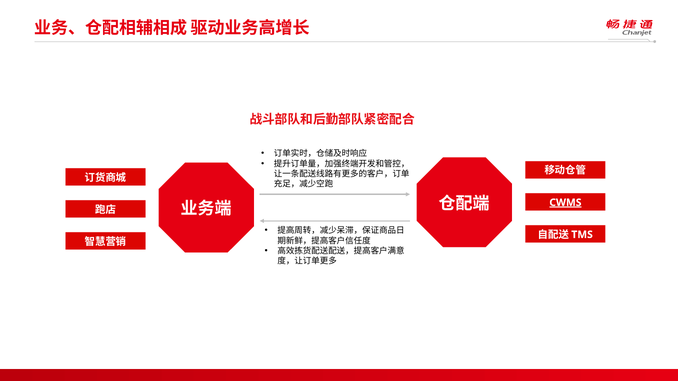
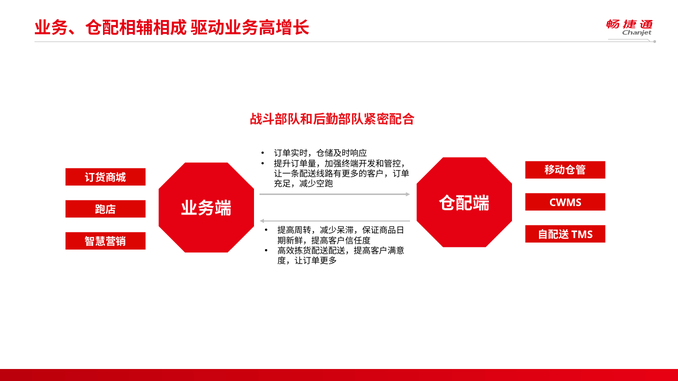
CWMS underline: present -> none (565, 203)
